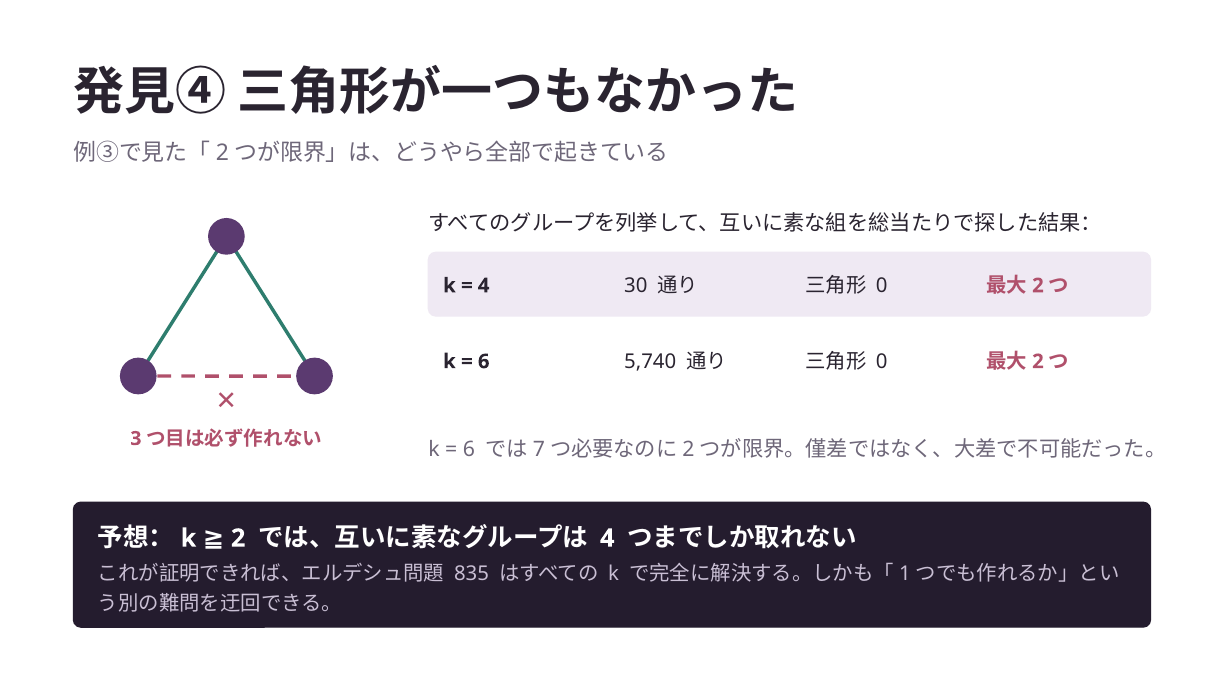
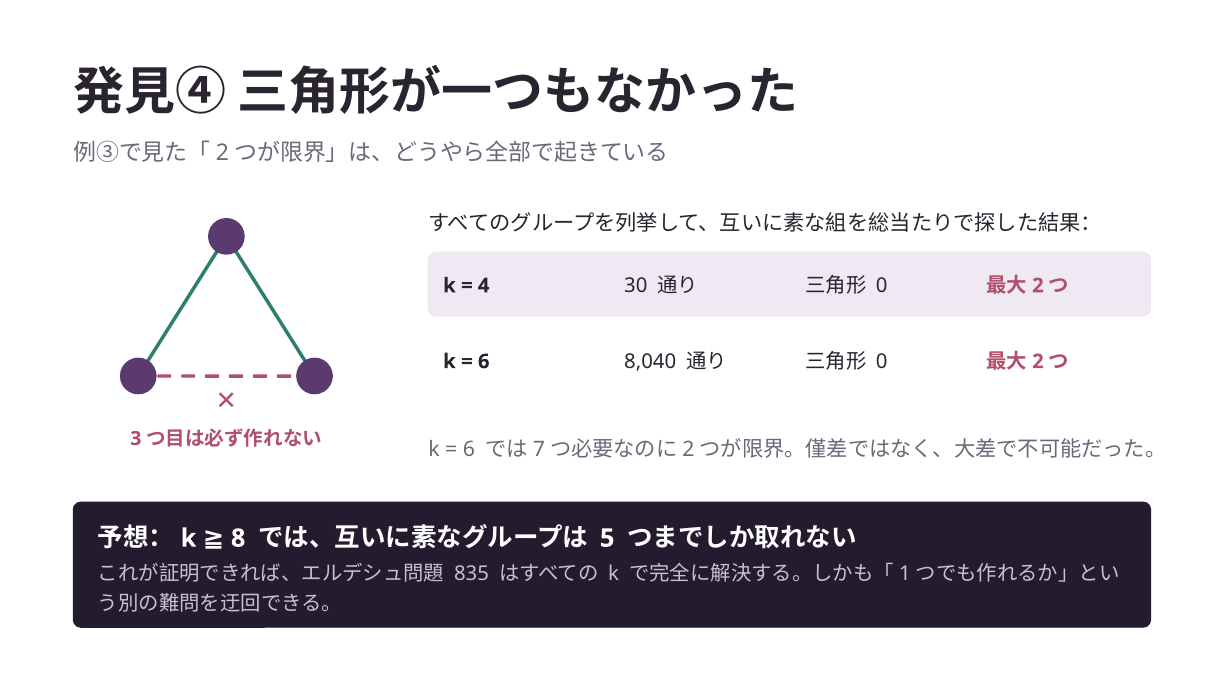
5,740: 5,740 -> 8,040 (650, 361)
4: 4 -> 5 (607, 538)
k 2: 2 -> 8 (238, 538)
